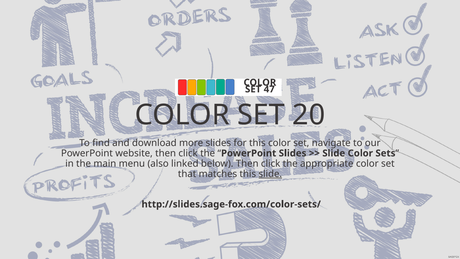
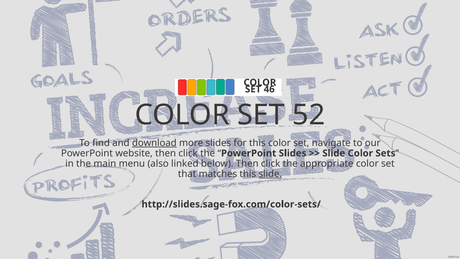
47: 47 -> 46 (269, 89)
20: 20 -> 52 (309, 115)
download underline: none -> present (154, 143)
